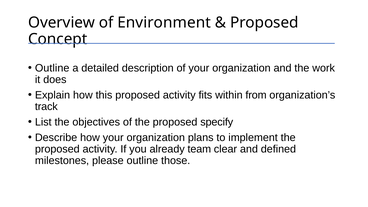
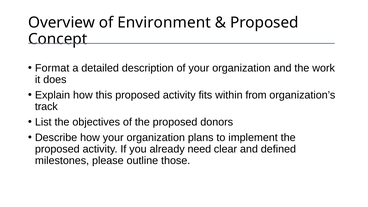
Outline: Outline -> Format (52, 68)
specify: specify -> donors (217, 122)
team: team -> need (199, 149)
